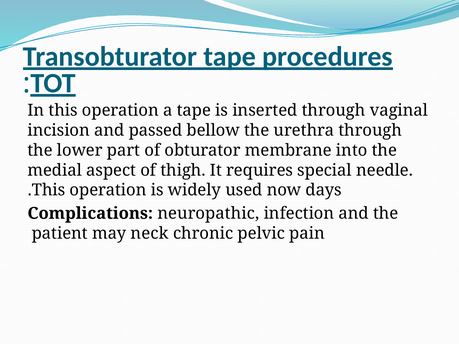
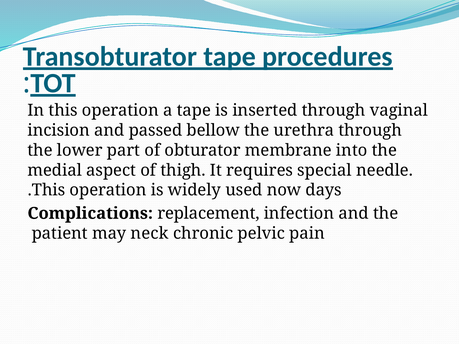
neuropathic: neuropathic -> replacement (208, 214)
